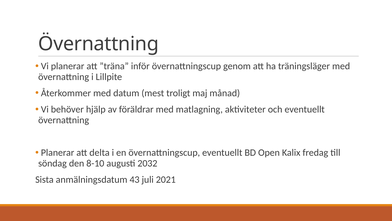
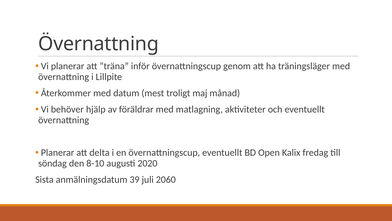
2032: 2032 -> 2020 (147, 163)
43: 43 -> 39 (135, 179)
2021: 2021 -> 2060 (166, 179)
